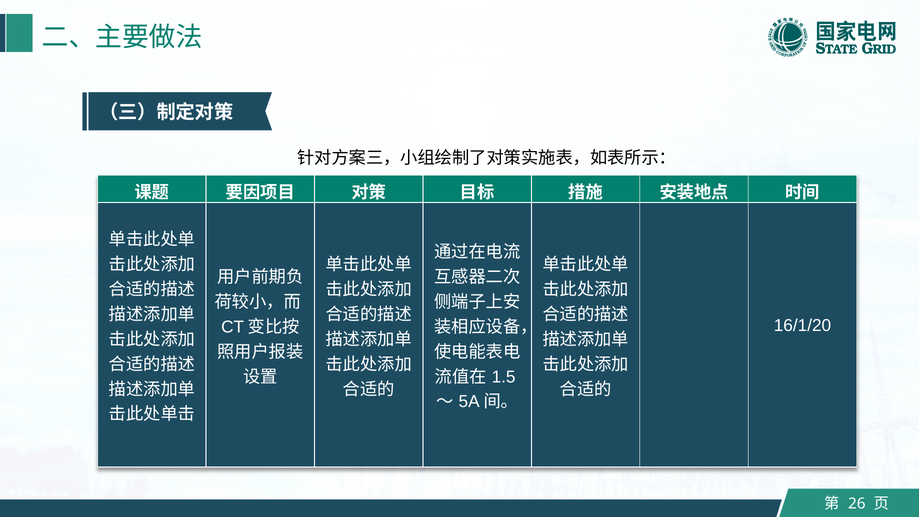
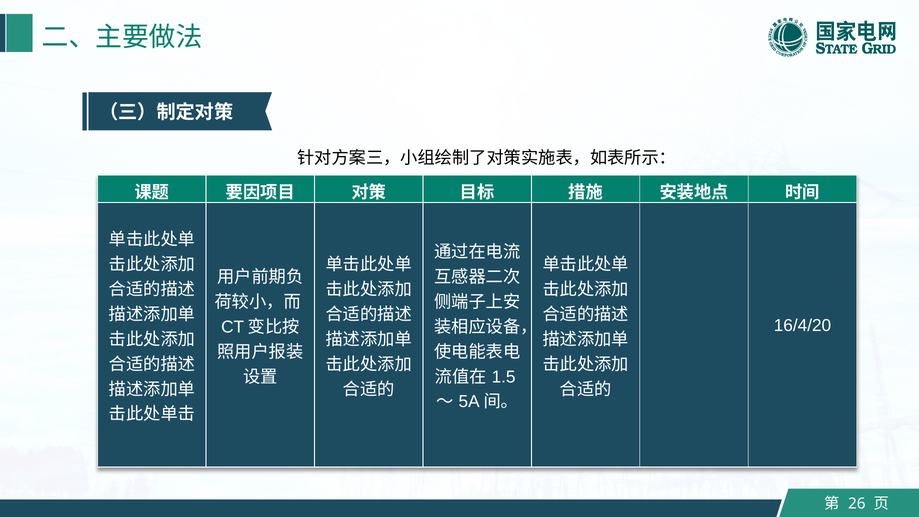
16/1/20: 16/1/20 -> 16/4/20 (802, 325)
